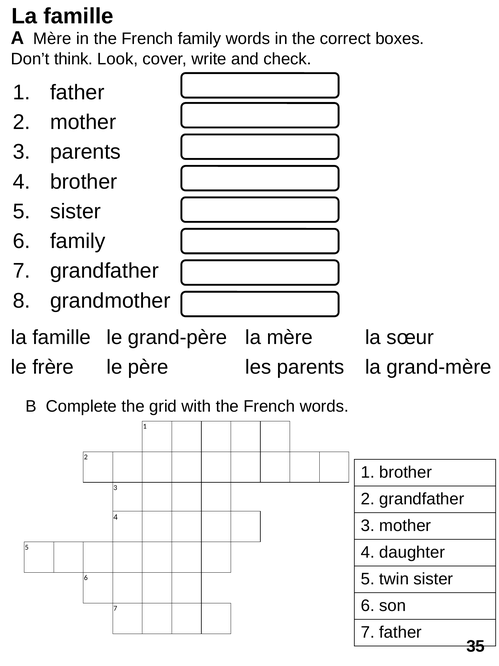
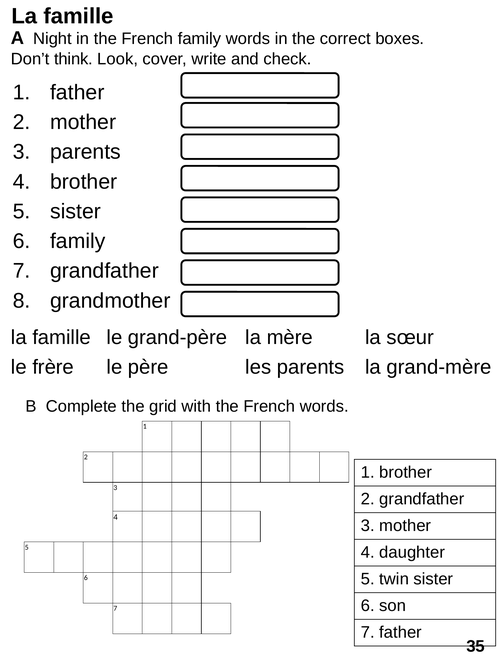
A Mère: Mère -> Night (52, 38)
